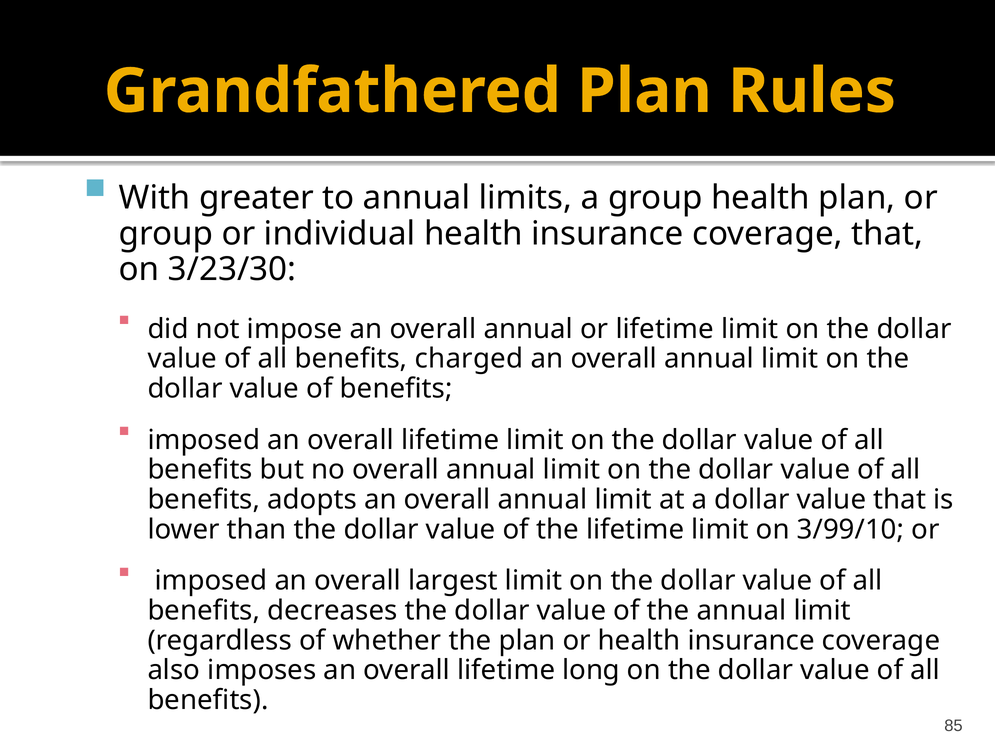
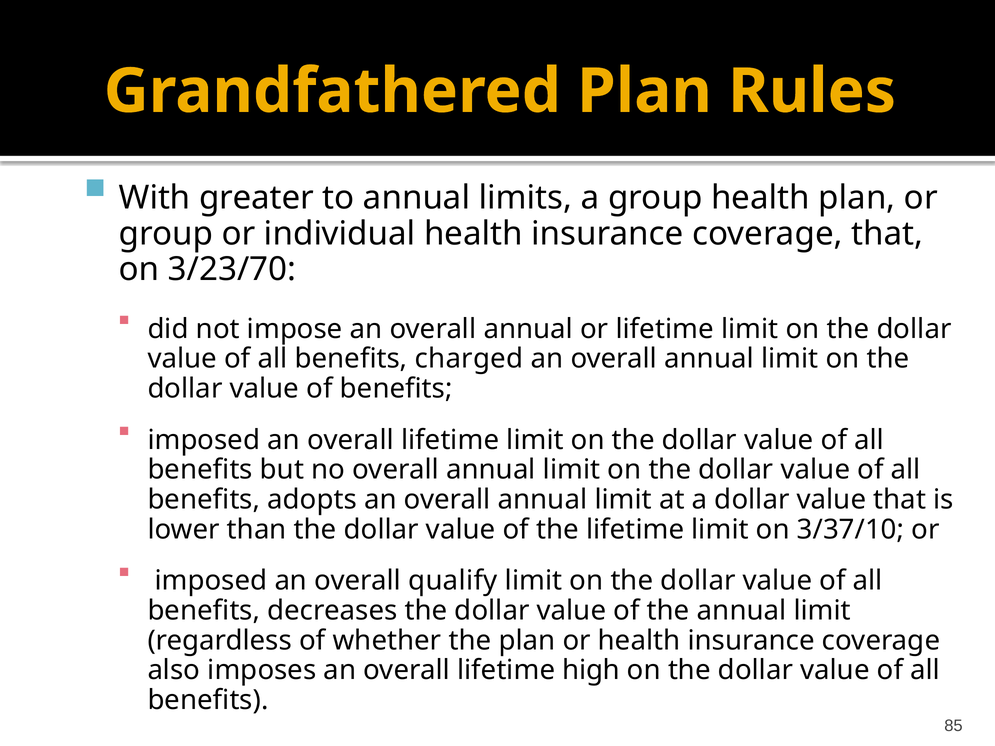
3/23/30: 3/23/30 -> 3/23/70 (232, 270)
3/99/10: 3/99/10 -> 3/37/10 (851, 530)
largest: largest -> qualify (453, 581)
long: long -> high (591, 670)
